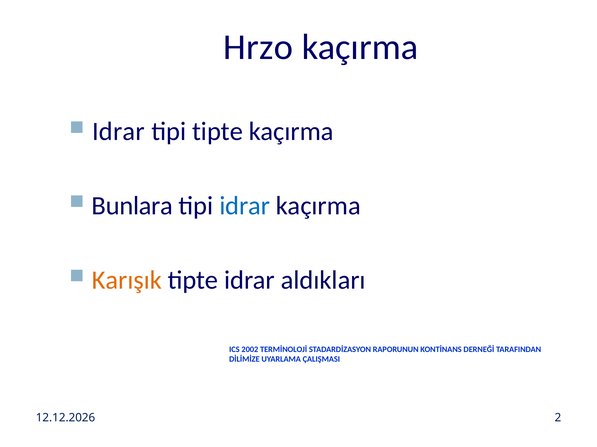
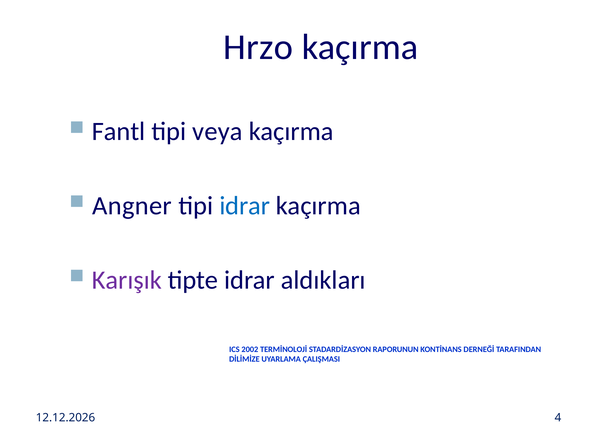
Idrar: Idrar -> Fantl (119, 132)
tipi tipte: tipte -> veya (217, 132)
Bunlara: Bunlara -> Angner (132, 206)
Karışık colour: orange -> purple (127, 280)
2: 2 -> 4 (558, 419)
